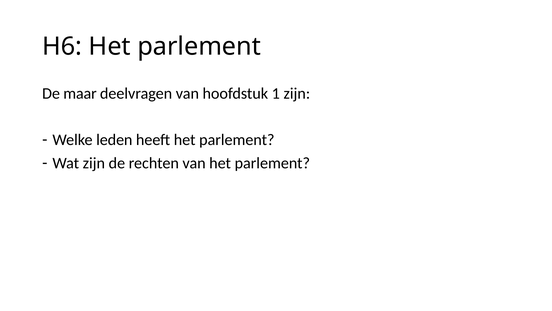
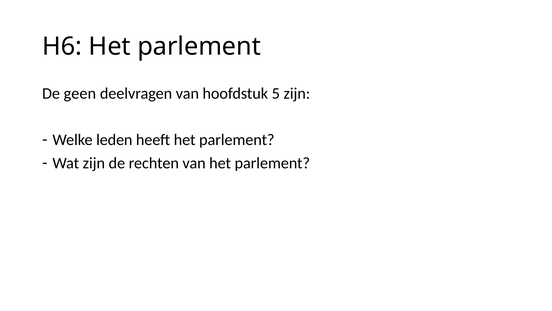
maar: maar -> geen (80, 93)
1: 1 -> 5 (276, 93)
